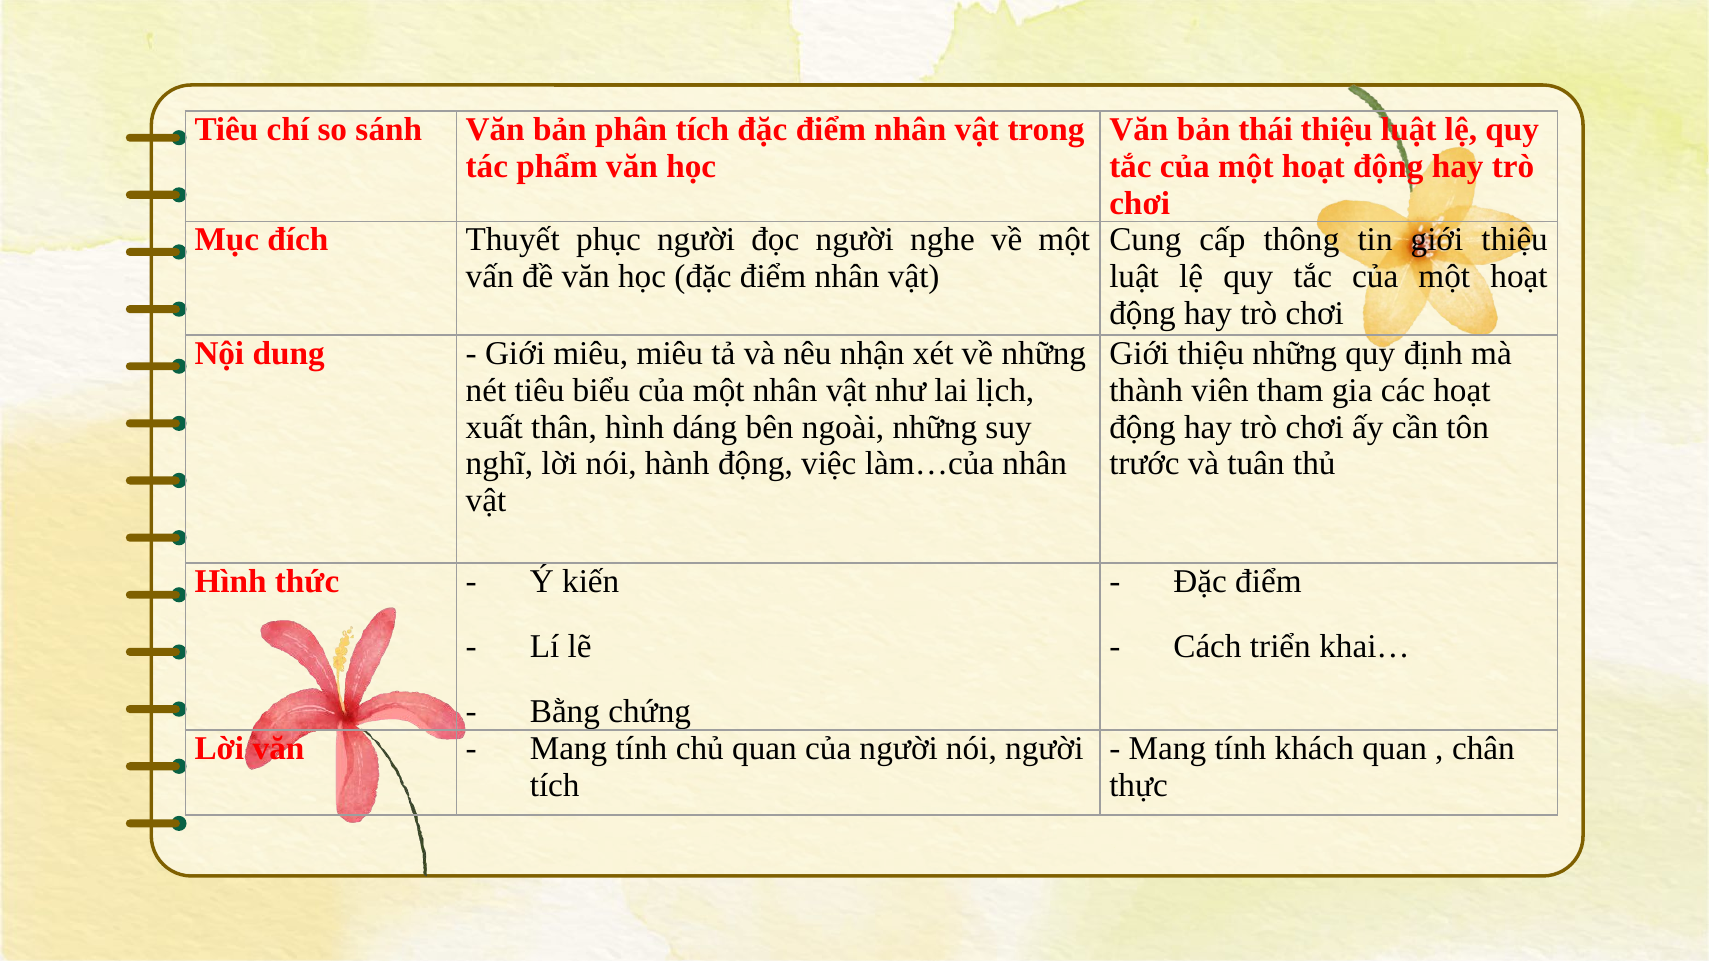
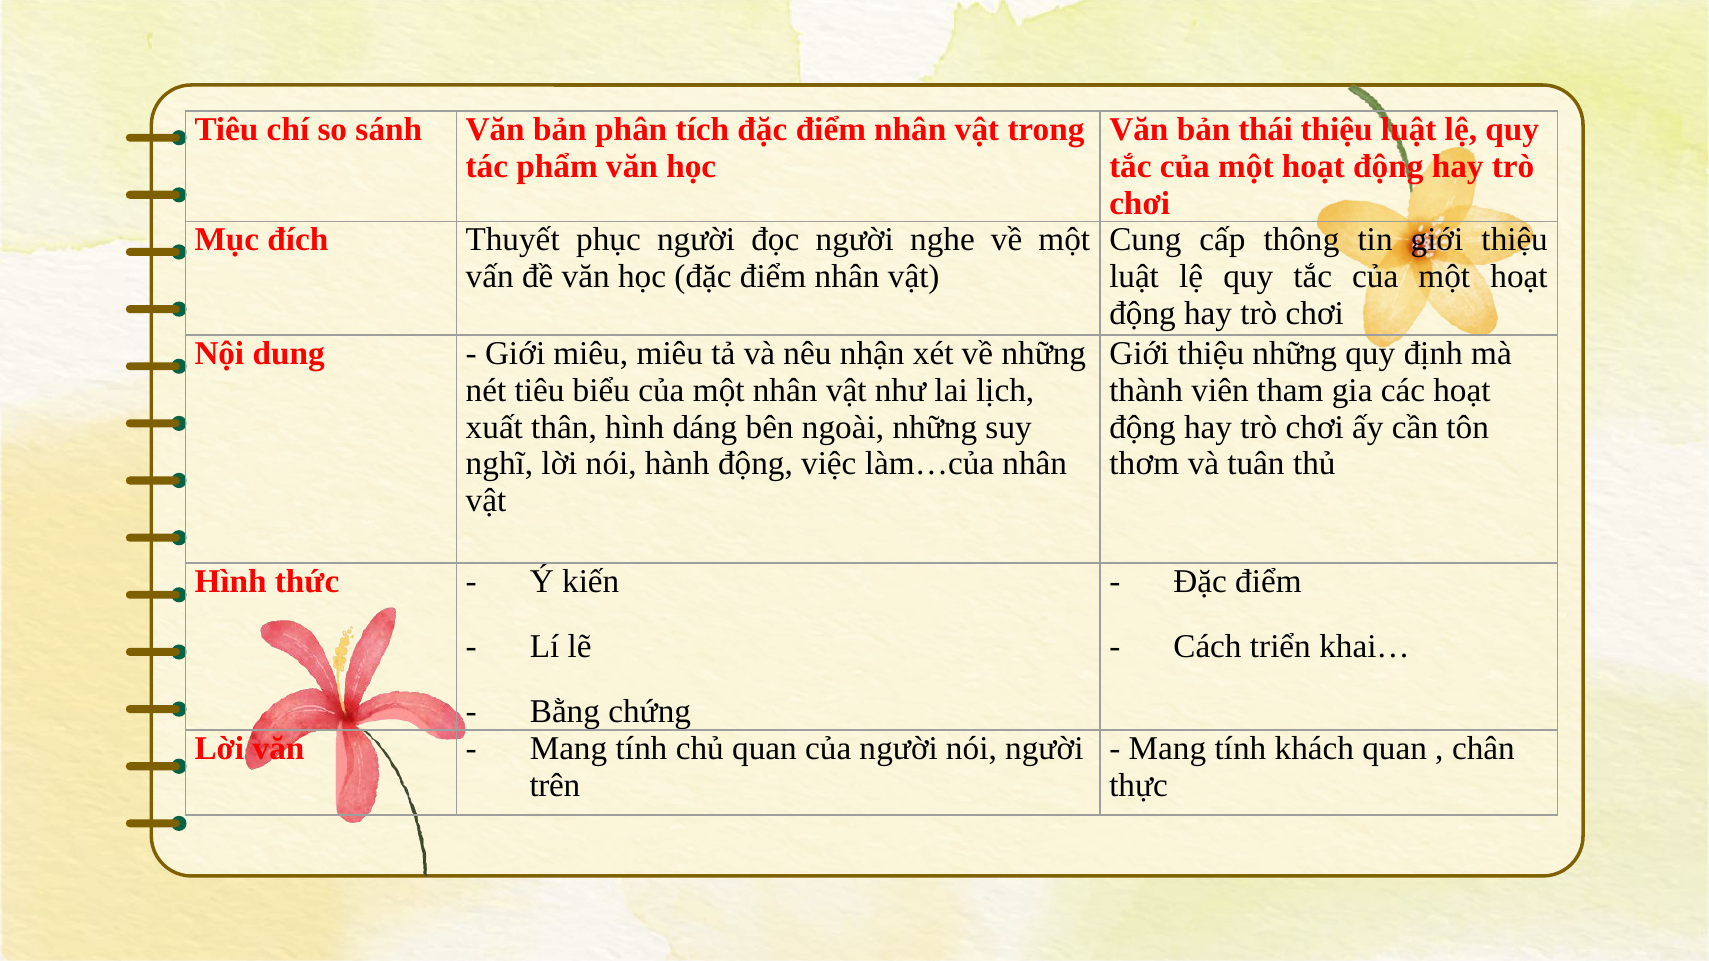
trước: trước -> thơm (1144, 464)
tích: tích -> trên (555, 786)
